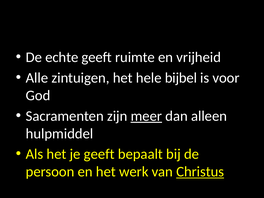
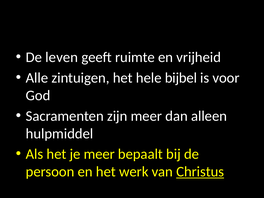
echte: echte -> leven (62, 57)
meer underline: present -> none (146, 116)
je geeft: geeft -> meer (99, 154)
